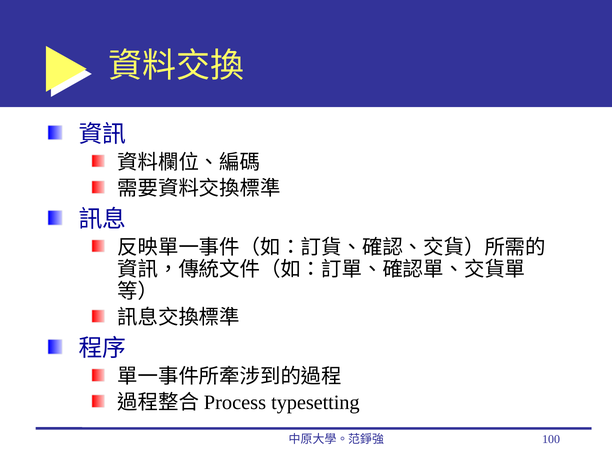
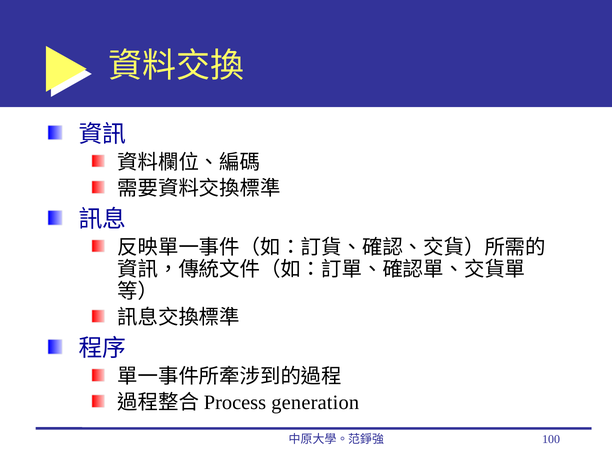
typesetting: typesetting -> generation (315, 403)
